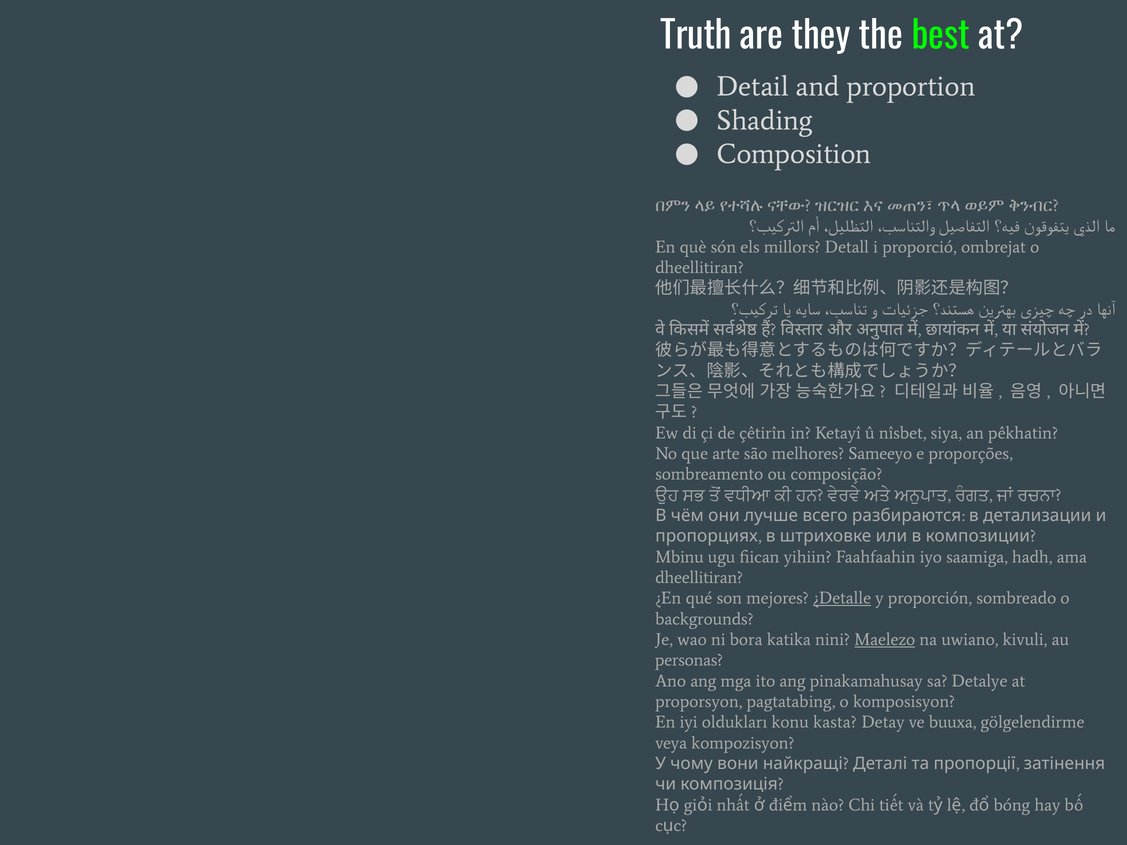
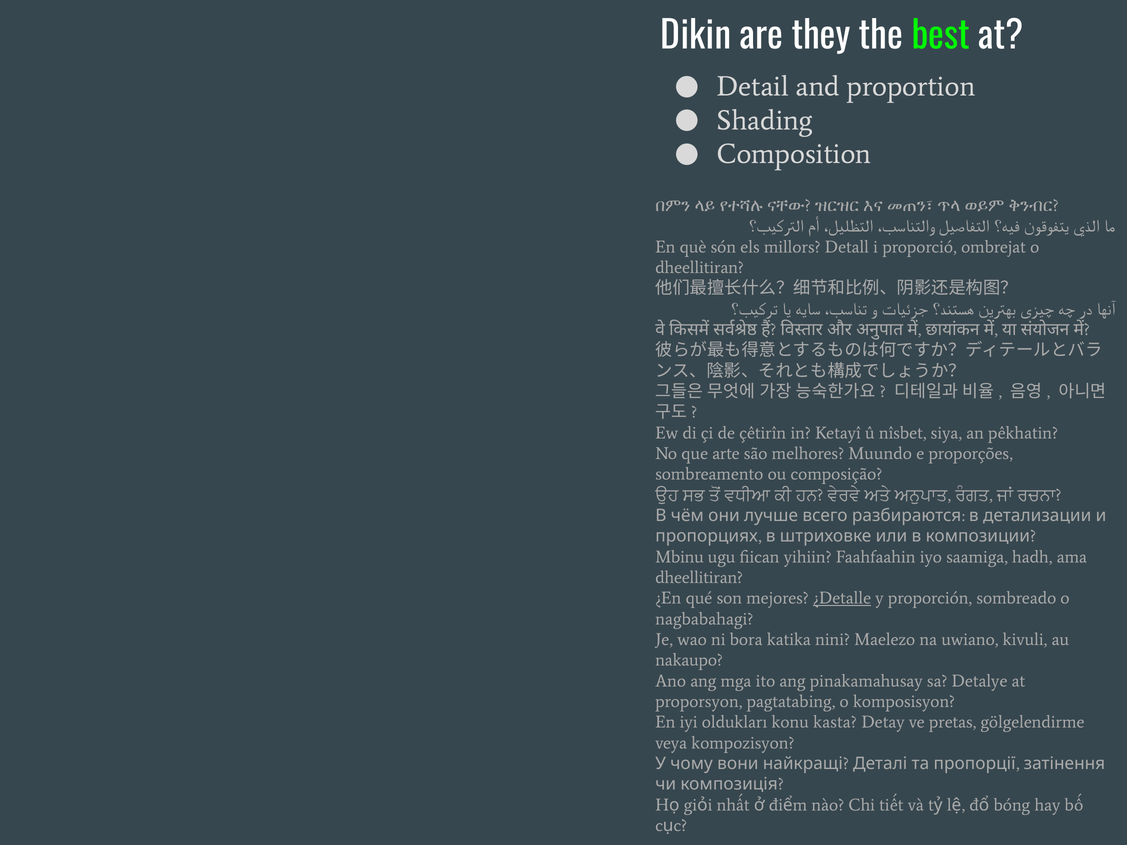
Truth: Truth -> Dikin (696, 36)
Sameeyo: Sameeyo -> Muundo (880, 454)
backgrounds: backgrounds -> nagbabahagi (704, 619)
Maelezo underline: present -> none (885, 640)
personas: personas -> nakaupo (689, 660)
buuxa: buuxa -> pretas (953, 723)
